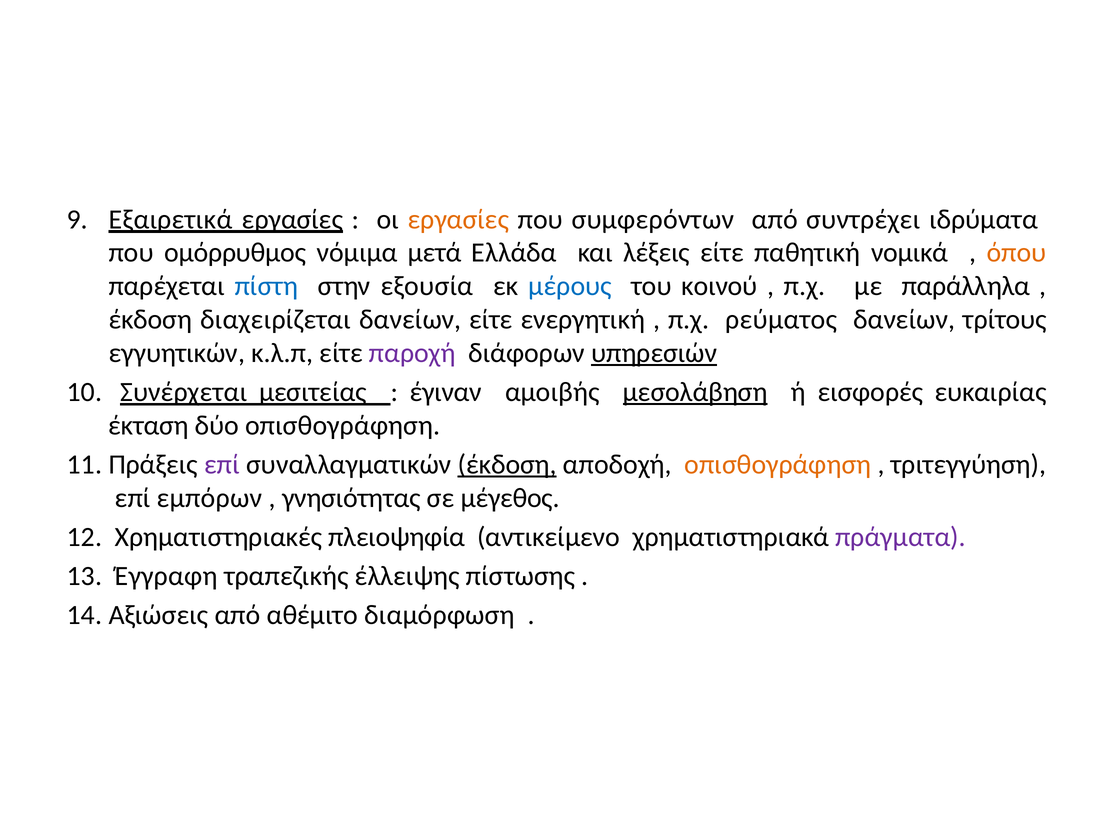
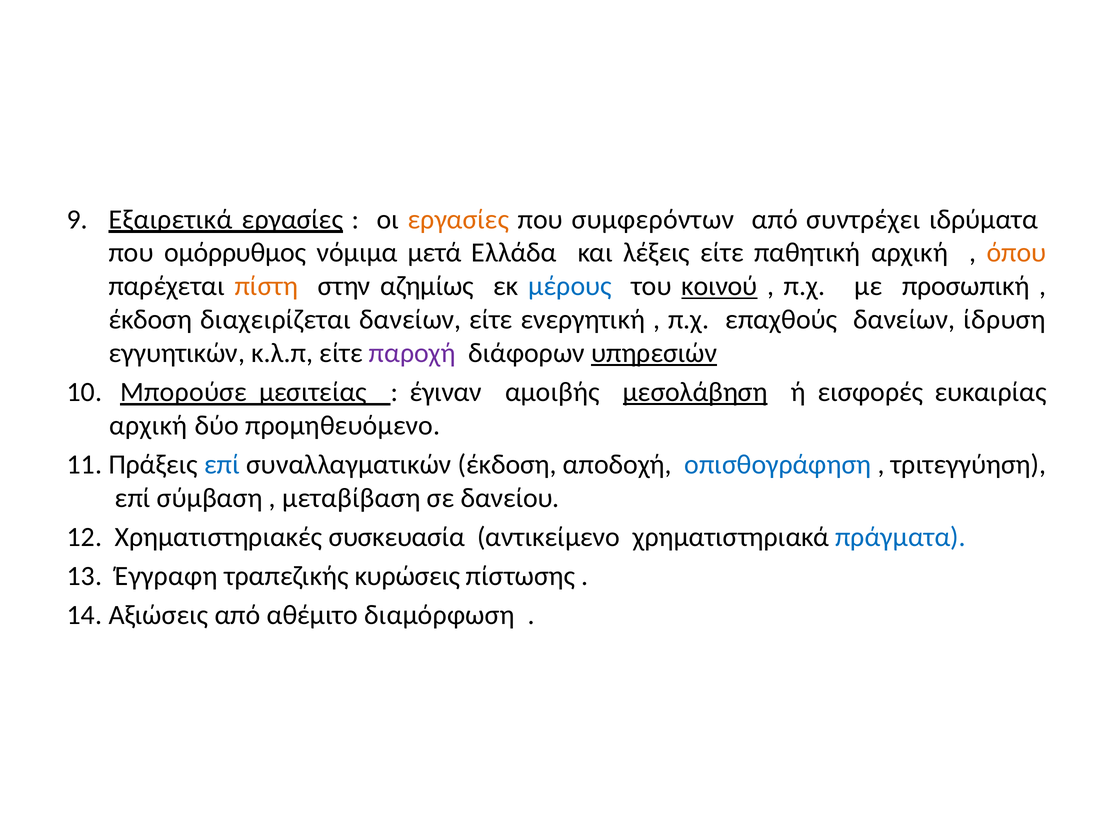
παθητική νομικά: νομικά -> αρχική (910, 253)
πίστη colour: blue -> orange (266, 286)
εξουσία: εξουσία -> αζημίως (427, 286)
κοινού underline: none -> present (719, 286)
παράλληλα: παράλληλα -> προσωπική (966, 286)
ρεύματος: ρεύματος -> επαχθούς (781, 319)
τρίτους: τρίτους -> ίδρυση (1005, 319)
Συνέρχεται: Συνέρχεται -> Μπορούσε (184, 392)
έκταση: έκταση -> αρχική (148, 425)
δύο οπισθογράφηση: οπισθογράφηση -> προμηθευόμενο (343, 425)
επί colour: purple -> blue (222, 464)
έκδοση underline: present -> none (507, 464)
οπισθογράφηση colour: orange -> blue (778, 464)
εμπόρων: εμπόρων -> σύμβαση (210, 498)
γνησιότητας: γνησιότητας -> μεταβίβαση (351, 498)
μέγεθος: μέγεθος -> δανείου (510, 498)
πλειοψηφία: πλειοψηφία -> συσκευασία (397, 537)
πράγματα colour: purple -> blue (900, 537)
έλλειψης: έλλειψης -> κυρώσεις (407, 576)
